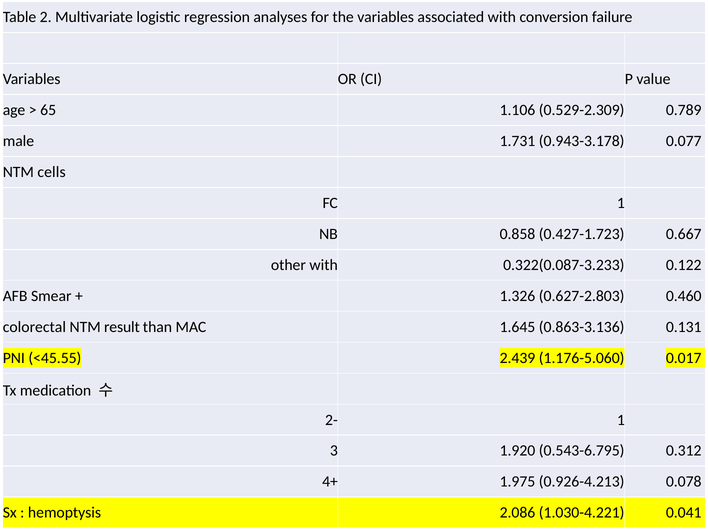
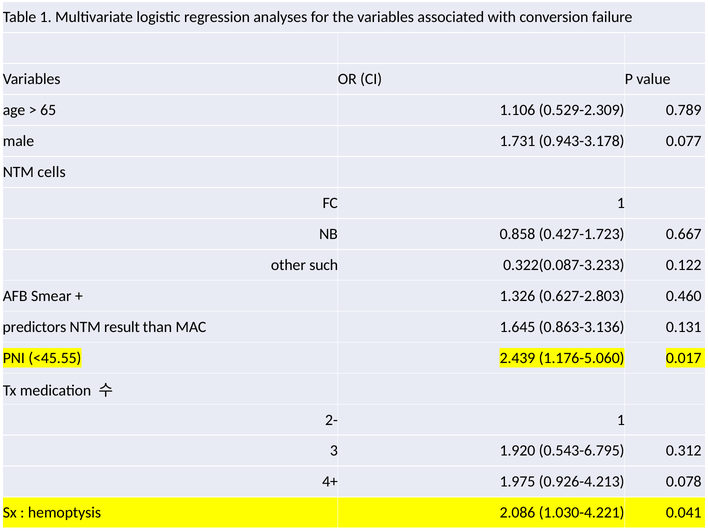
Table 2: 2 -> 1 (46, 17)
other with: with -> such (324, 265)
colorectal: colorectal -> predictors (34, 327)
